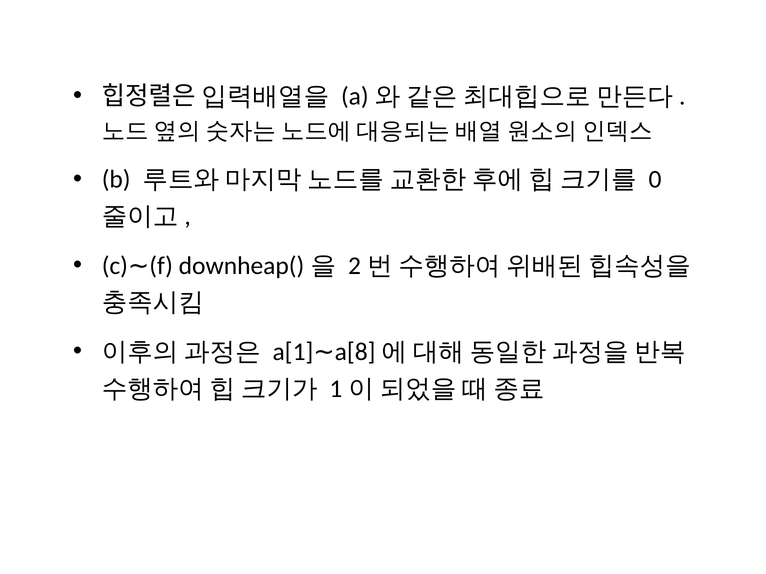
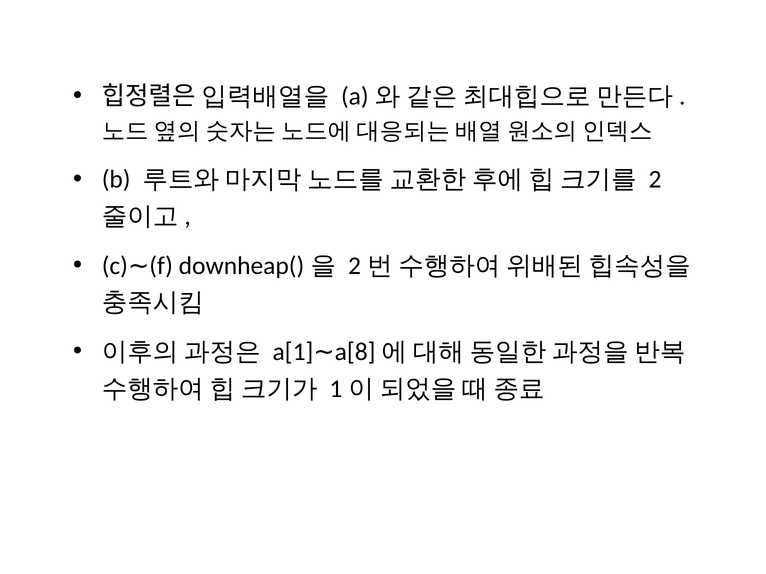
0: 0 -> 2 (655, 180)
